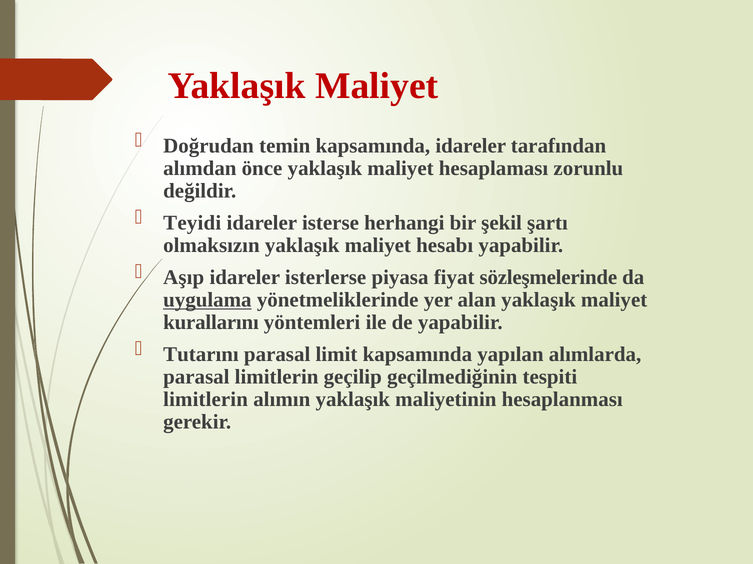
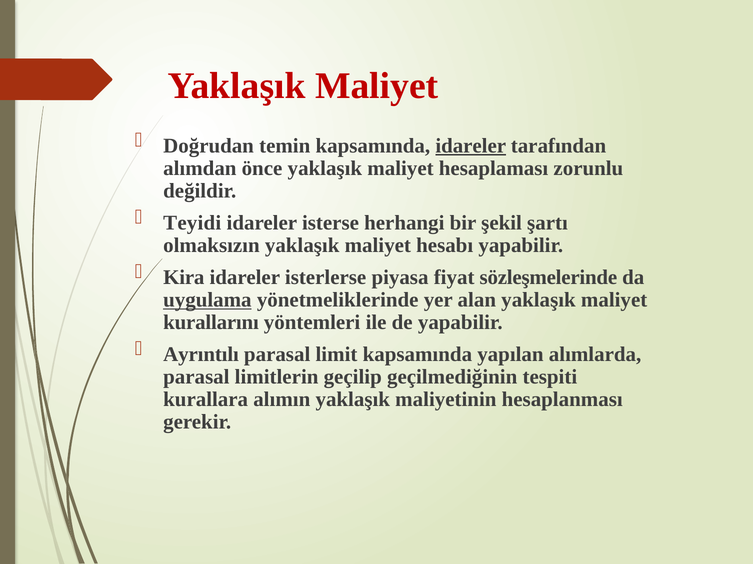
idareler underline: none -> present (471, 146)
Aşıp: Aşıp -> Kira (184, 278)
Tutarını: Tutarını -> Ayrıntılı (201, 355)
limitlerin: limitlerin -> kurallara (206, 400)
